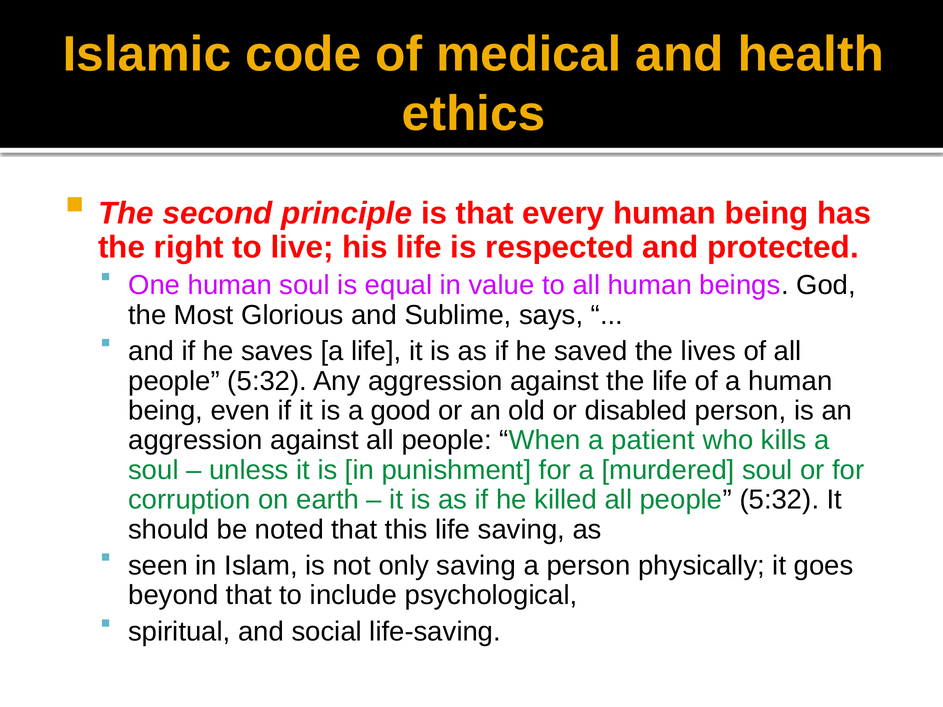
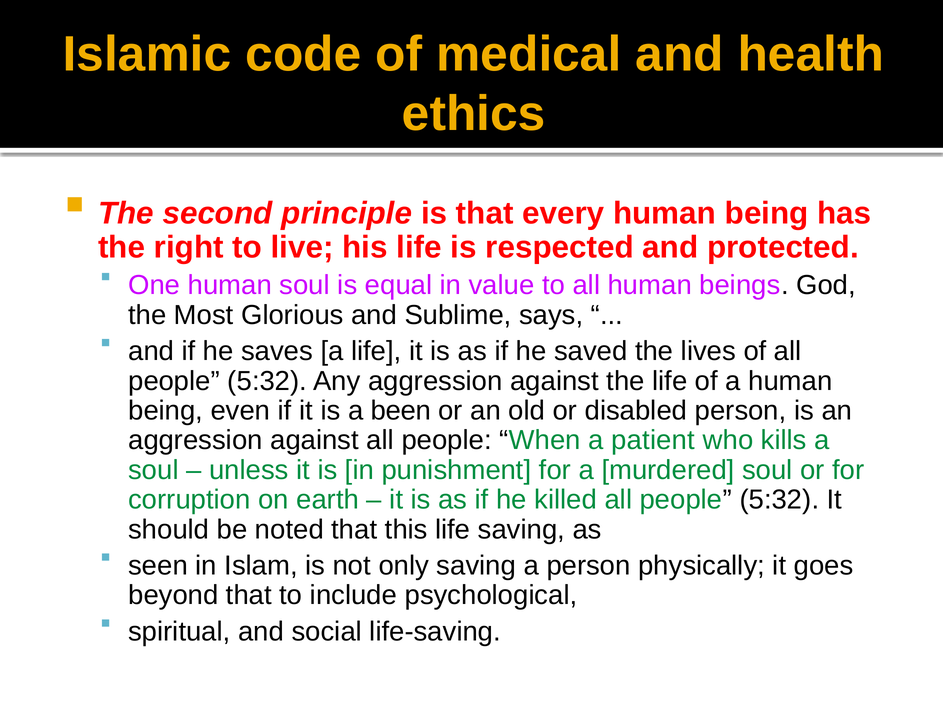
good: good -> been (401, 411)
